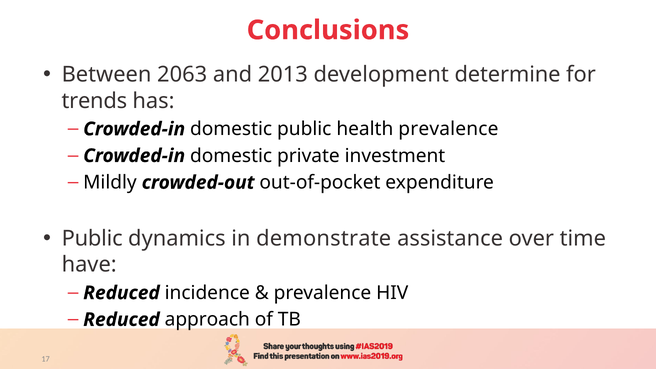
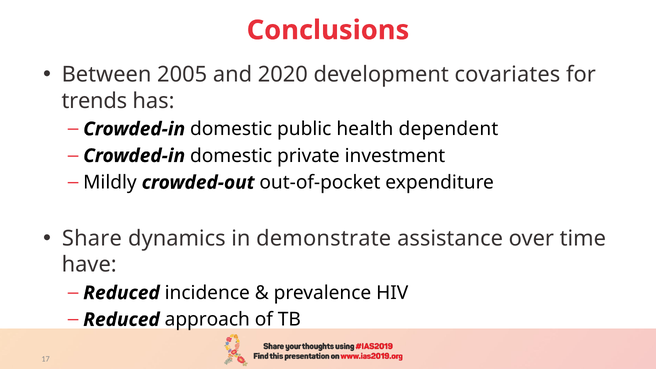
2063: 2063 -> 2005 (182, 75)
2013: 2013 -> 2020 (283, 75)
determine: determine -> covariates (507, 75)
health prevalence: prevalence -> dependent (448, 129)
Public: Public -> Share (92, 238)
